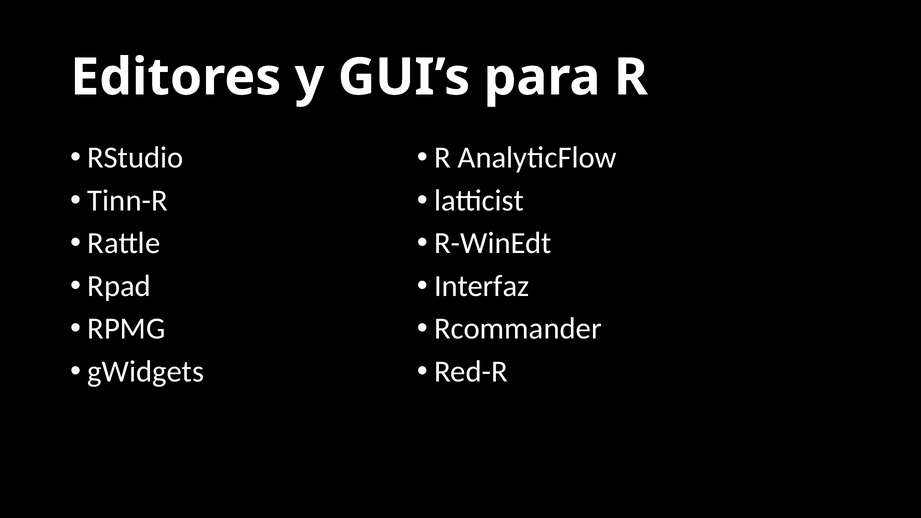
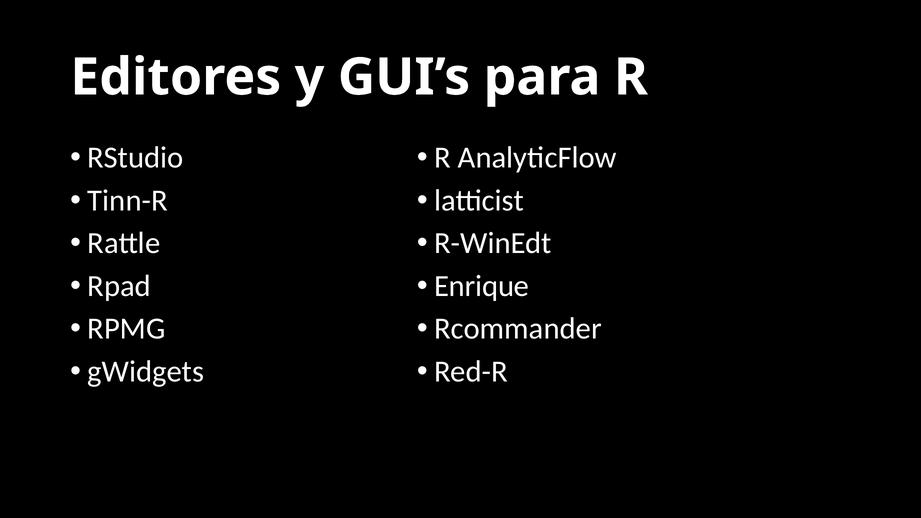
Interfaz: Interfaz -> Enrique (482, 286)
